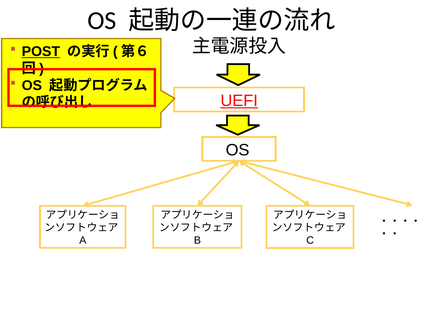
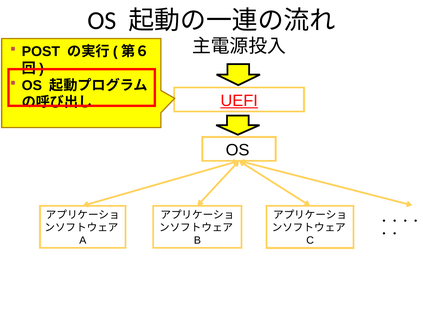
POST underline: present -> none (41, 52)
